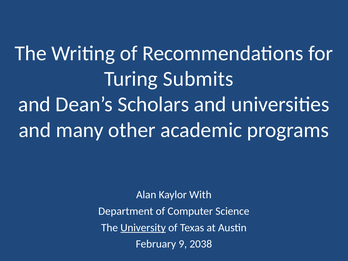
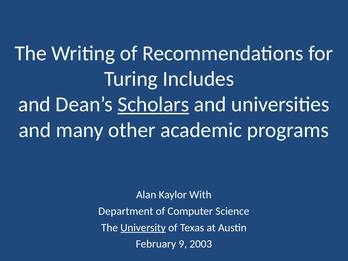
Submits: Submits -> Includes (198, 79)
Scholars underline: none -> present (153, 104)
2038: 2038 -> 2003 (201, 244)
